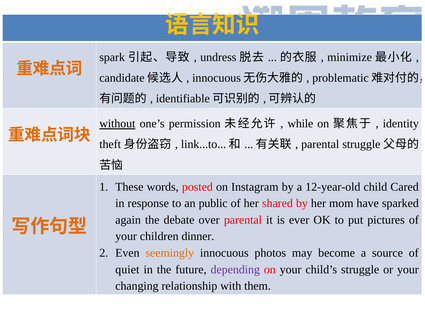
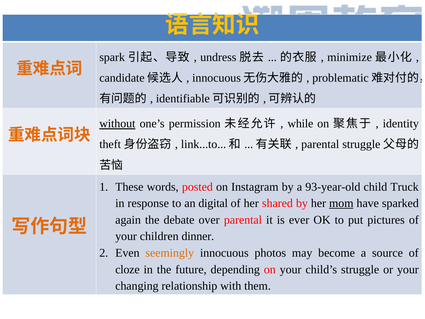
12-year-old: 12-year-old -> 93-year-old (333, 187)
Cared: Cared -> Truck (405, 187)
public: public -> digital (213, 203)
mom underline: none -> present (341, 203)
quiet: quiet -> cloze (127, 269)
depending colour: purple -> black (235, 269)
